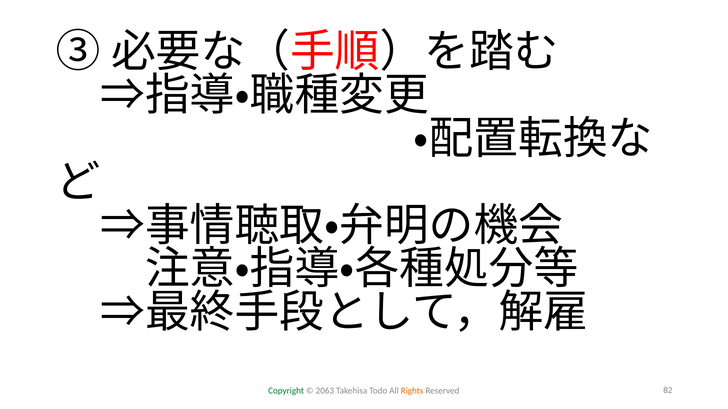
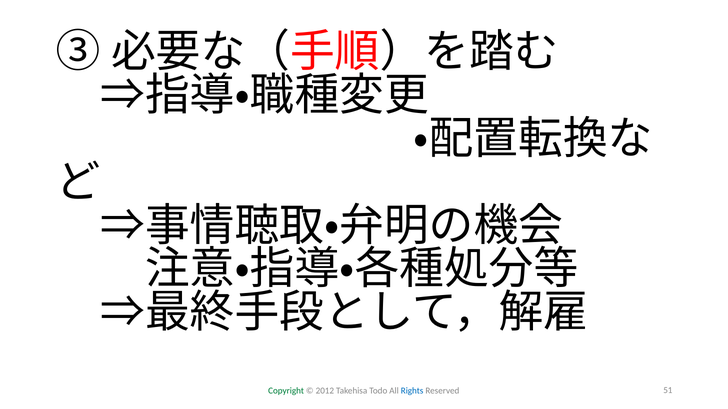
2063: 2063 -> 2012 (325, 391)
Rights colour: orange -> blue (412, 391)
82: 82 -> 51 (668, 391)
